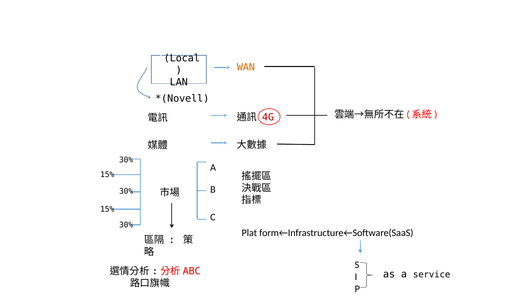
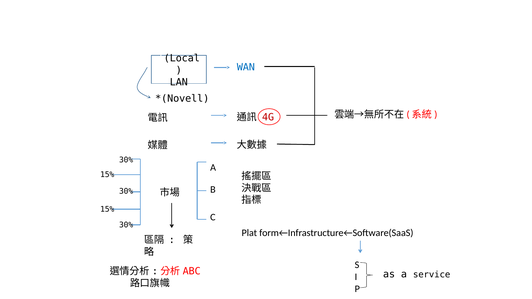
WAN colour: orange -> blue (246, 67)
